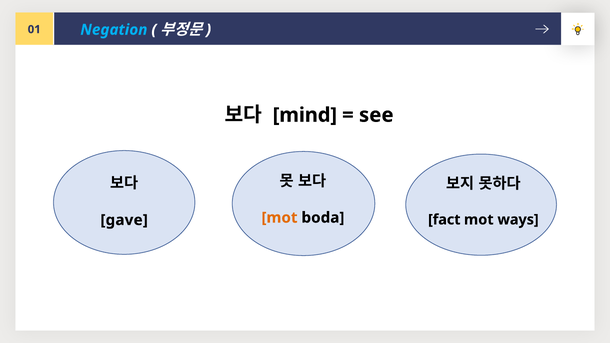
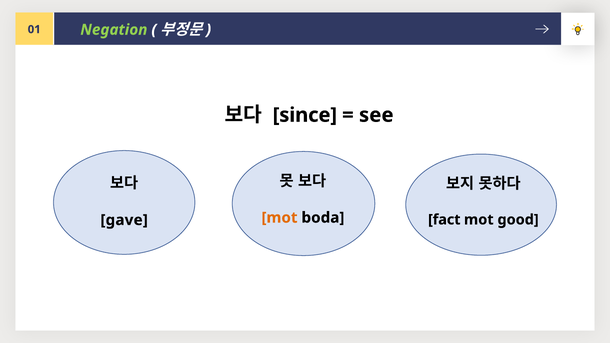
Negation colour: light blue -> light green (114, 30)
mind: mind -> since (305, 115)
ways: ways -> good (518, 220)
